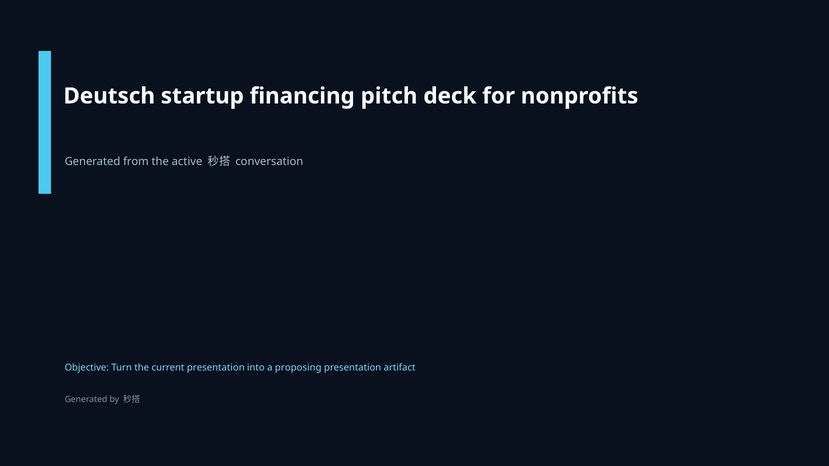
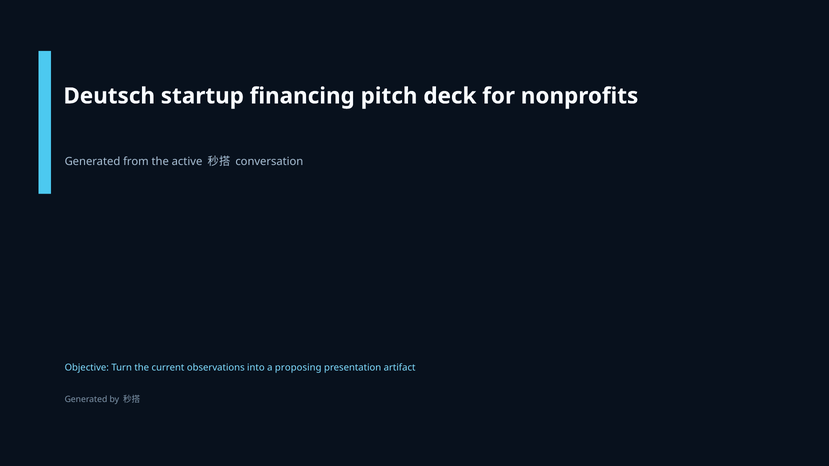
current presentation: presentation -> observations (216, 368)
